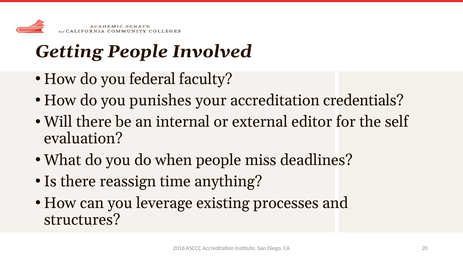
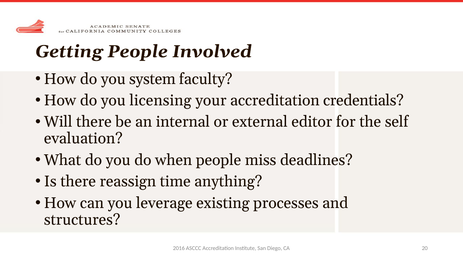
federal: federal -> system (152, 79)
punishes: punishes -> licensing (160, 101)
